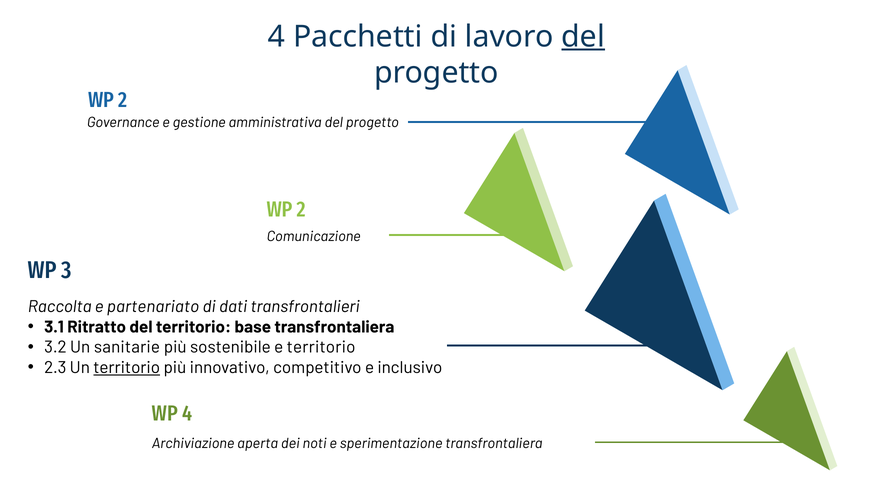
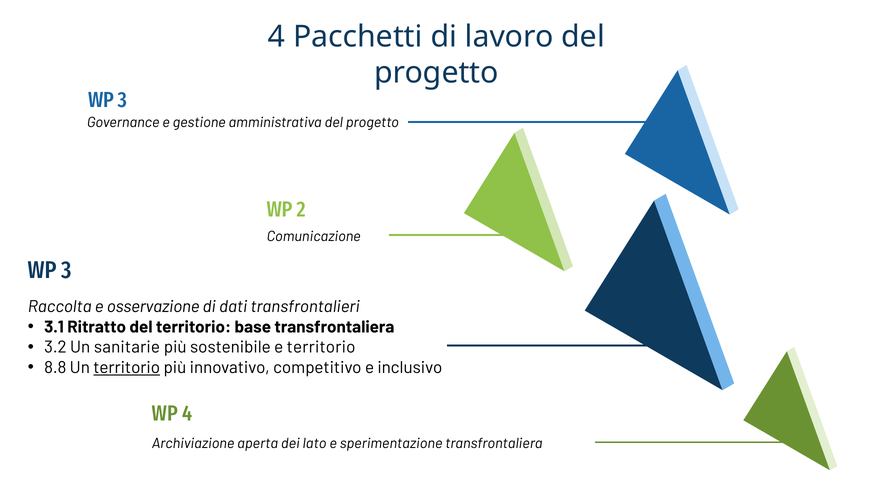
del underline: present -> none (583, 37)
2: 2 -> 3 (123, 100)
partenariato: partenariato -> osservazione (153, 307)
2.3: 2.3 -> 8.8 (55, 368)
noti: noti -> lato (315, 443)
